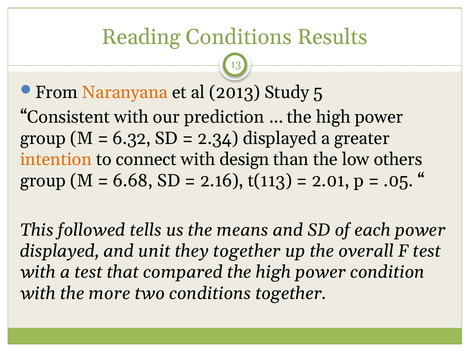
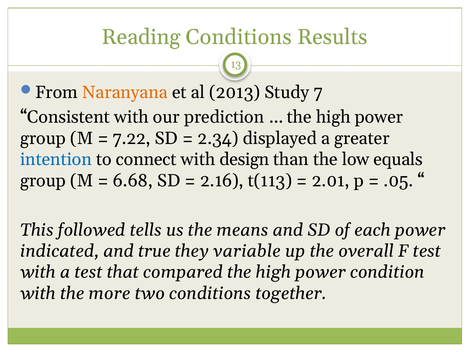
5: 5 -> 7 (318, 93)
6.32: 6.32 -> 7.22 (132, 138)
intention colour: orange -> blue (56, 160)
others: others -> equals (398, 160)
displayed: displayed -> indicated (60, 251)
unit: unit -> true (154, 251)
they together: together -> variable (247, 251)
